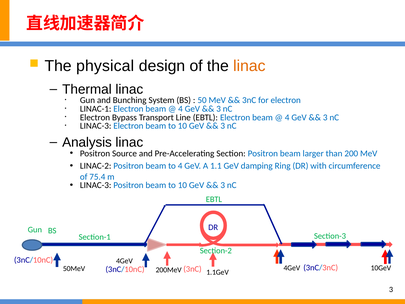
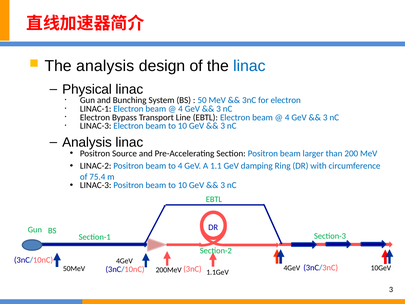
The physical: physical -> analysis (105, 66)
linac colour: orange -> blue (249, 66)
Thermal: Thermal -> Physical (87, 89)
